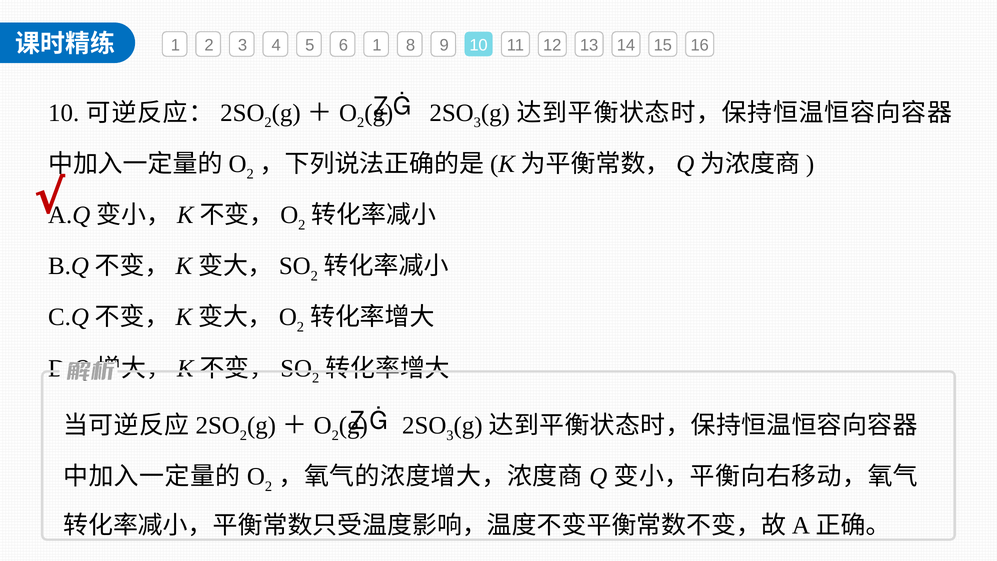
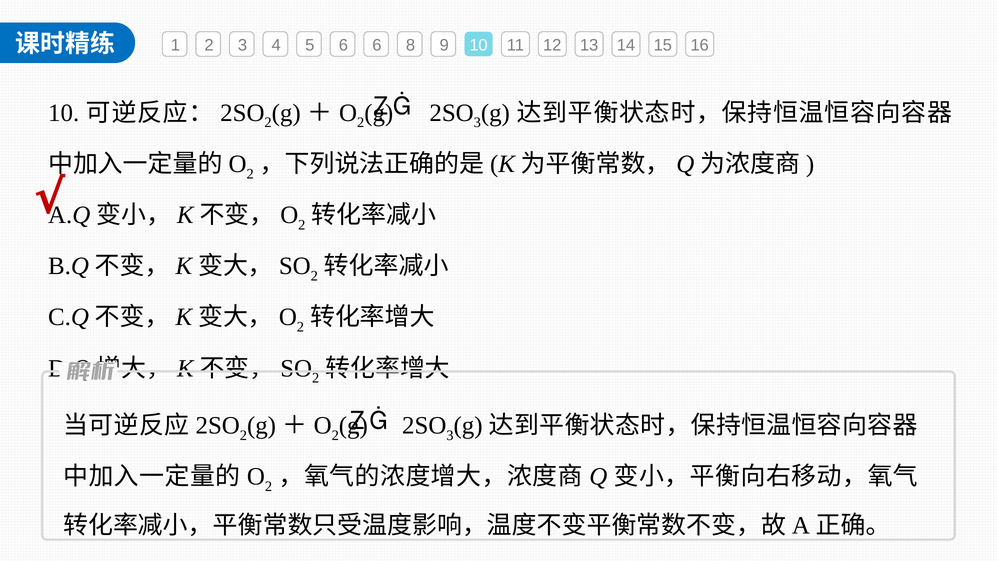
6 1: 1 -> 6 (377, 45)
